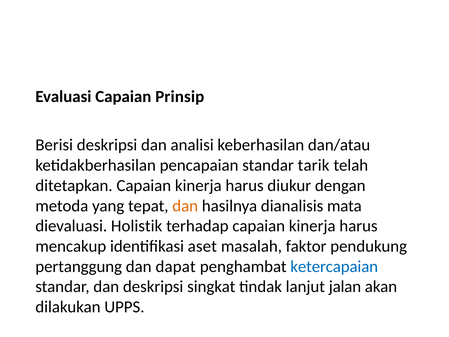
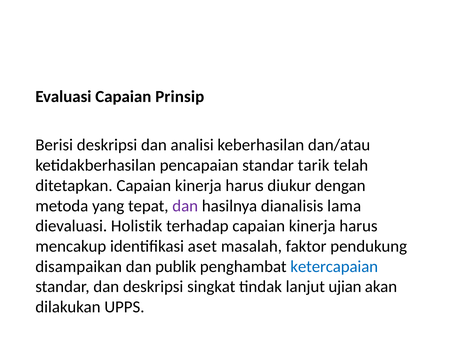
dan colour: orange -> purple (185, 206)
mata: mata -> lama (344, 206)
pertanggung: pertanggung -> disampaikan (79, 266)
dapat: dapat -> publik (176, 266)
jalan: jalan -> ujian (345, 287)
